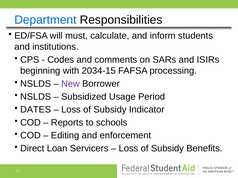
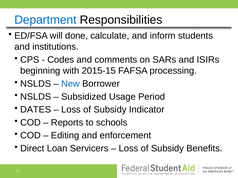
must: must -> done (77, 36)
2034-15: 2034-15 -> 2015-15 (99, 71)
New colour: purple -> blue (71, 84)
